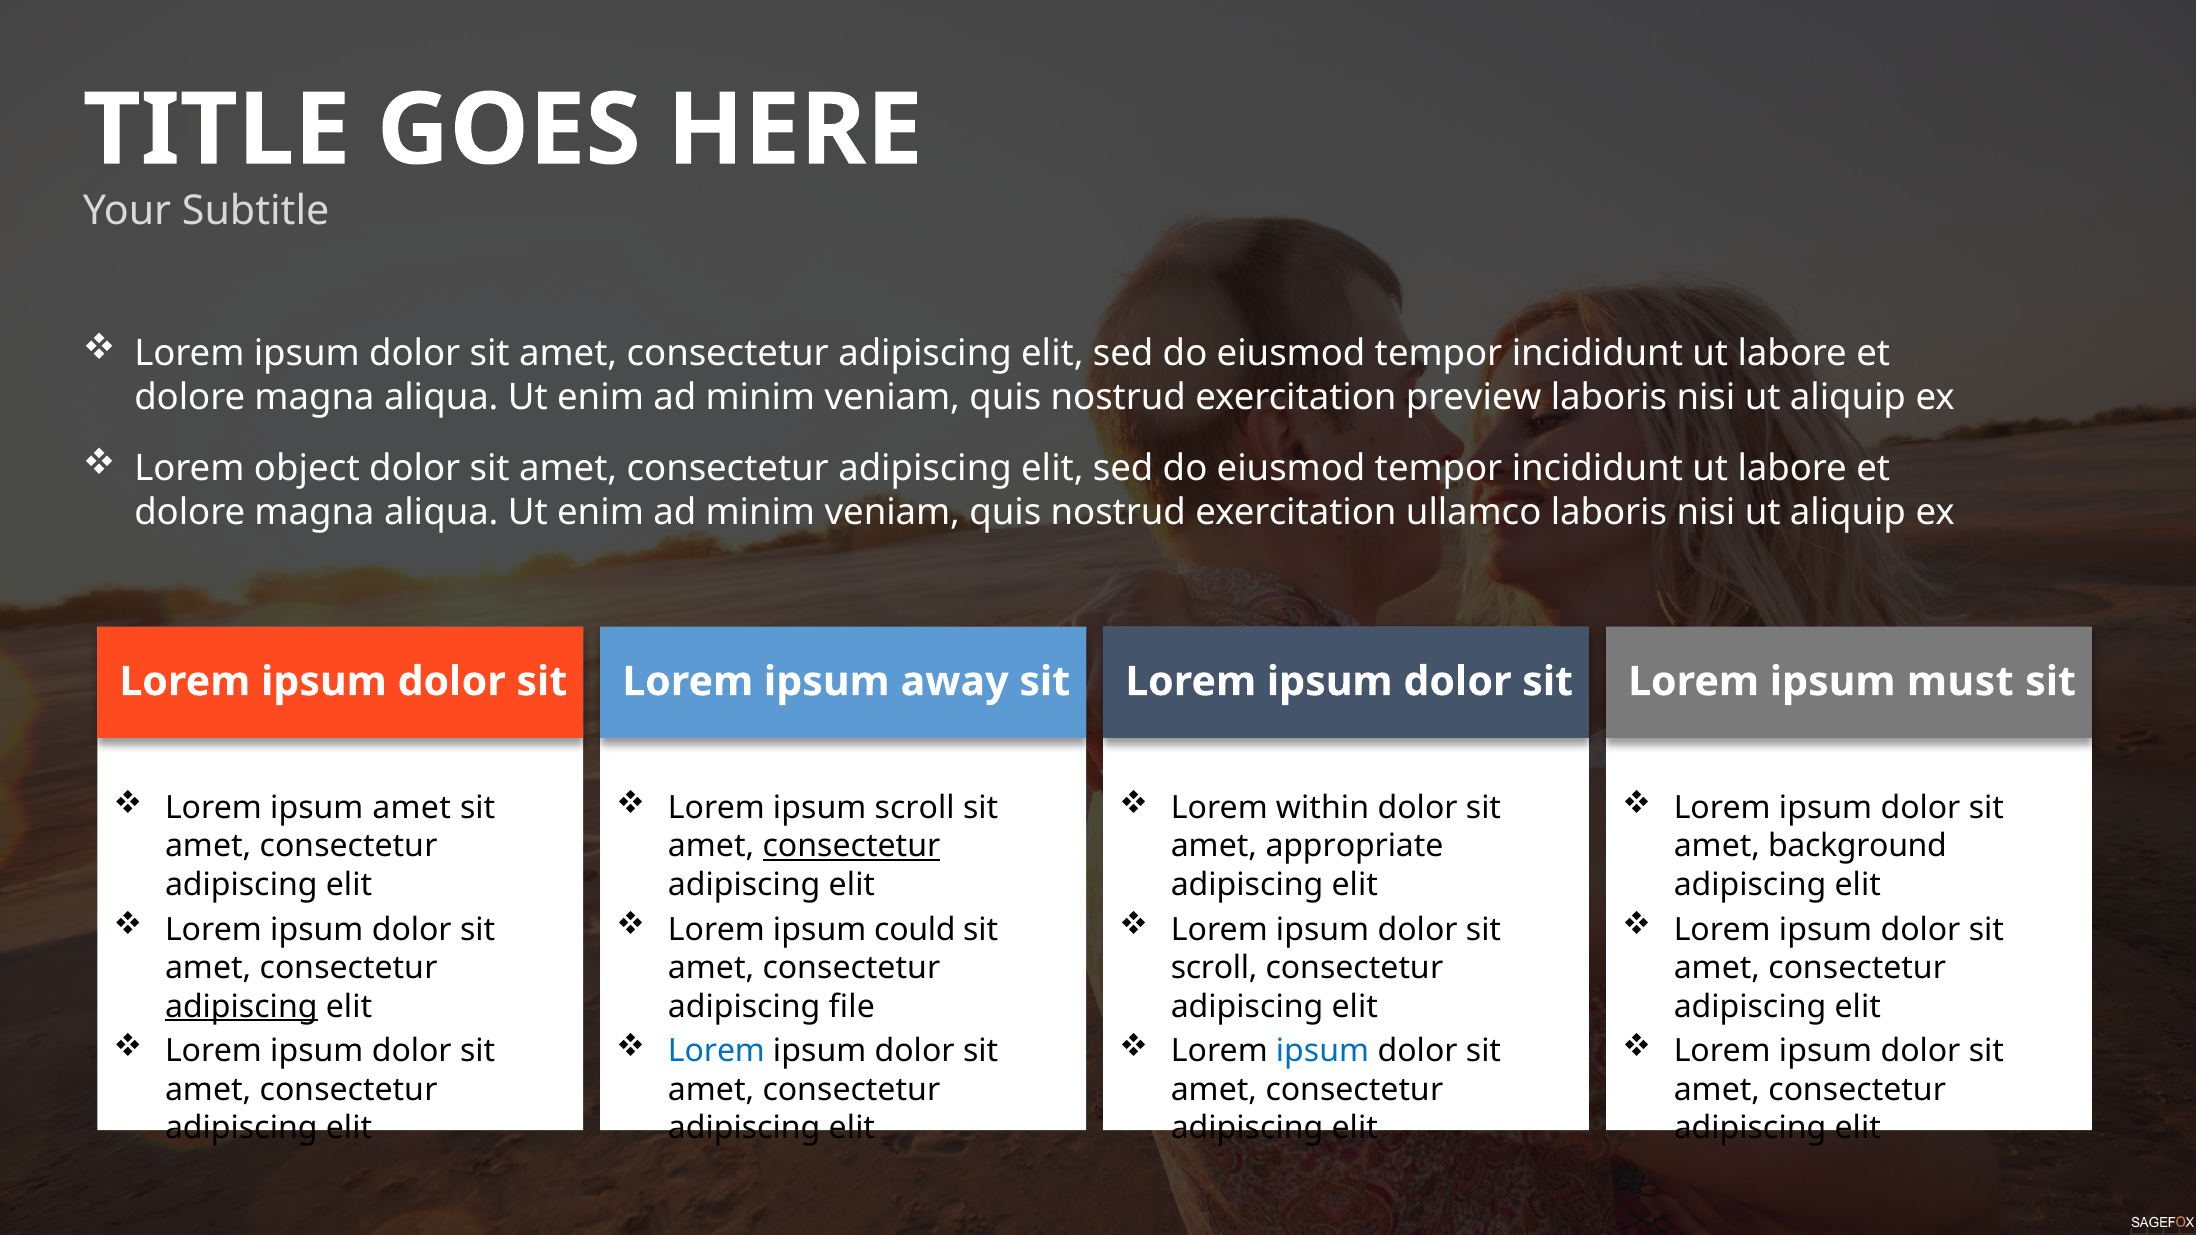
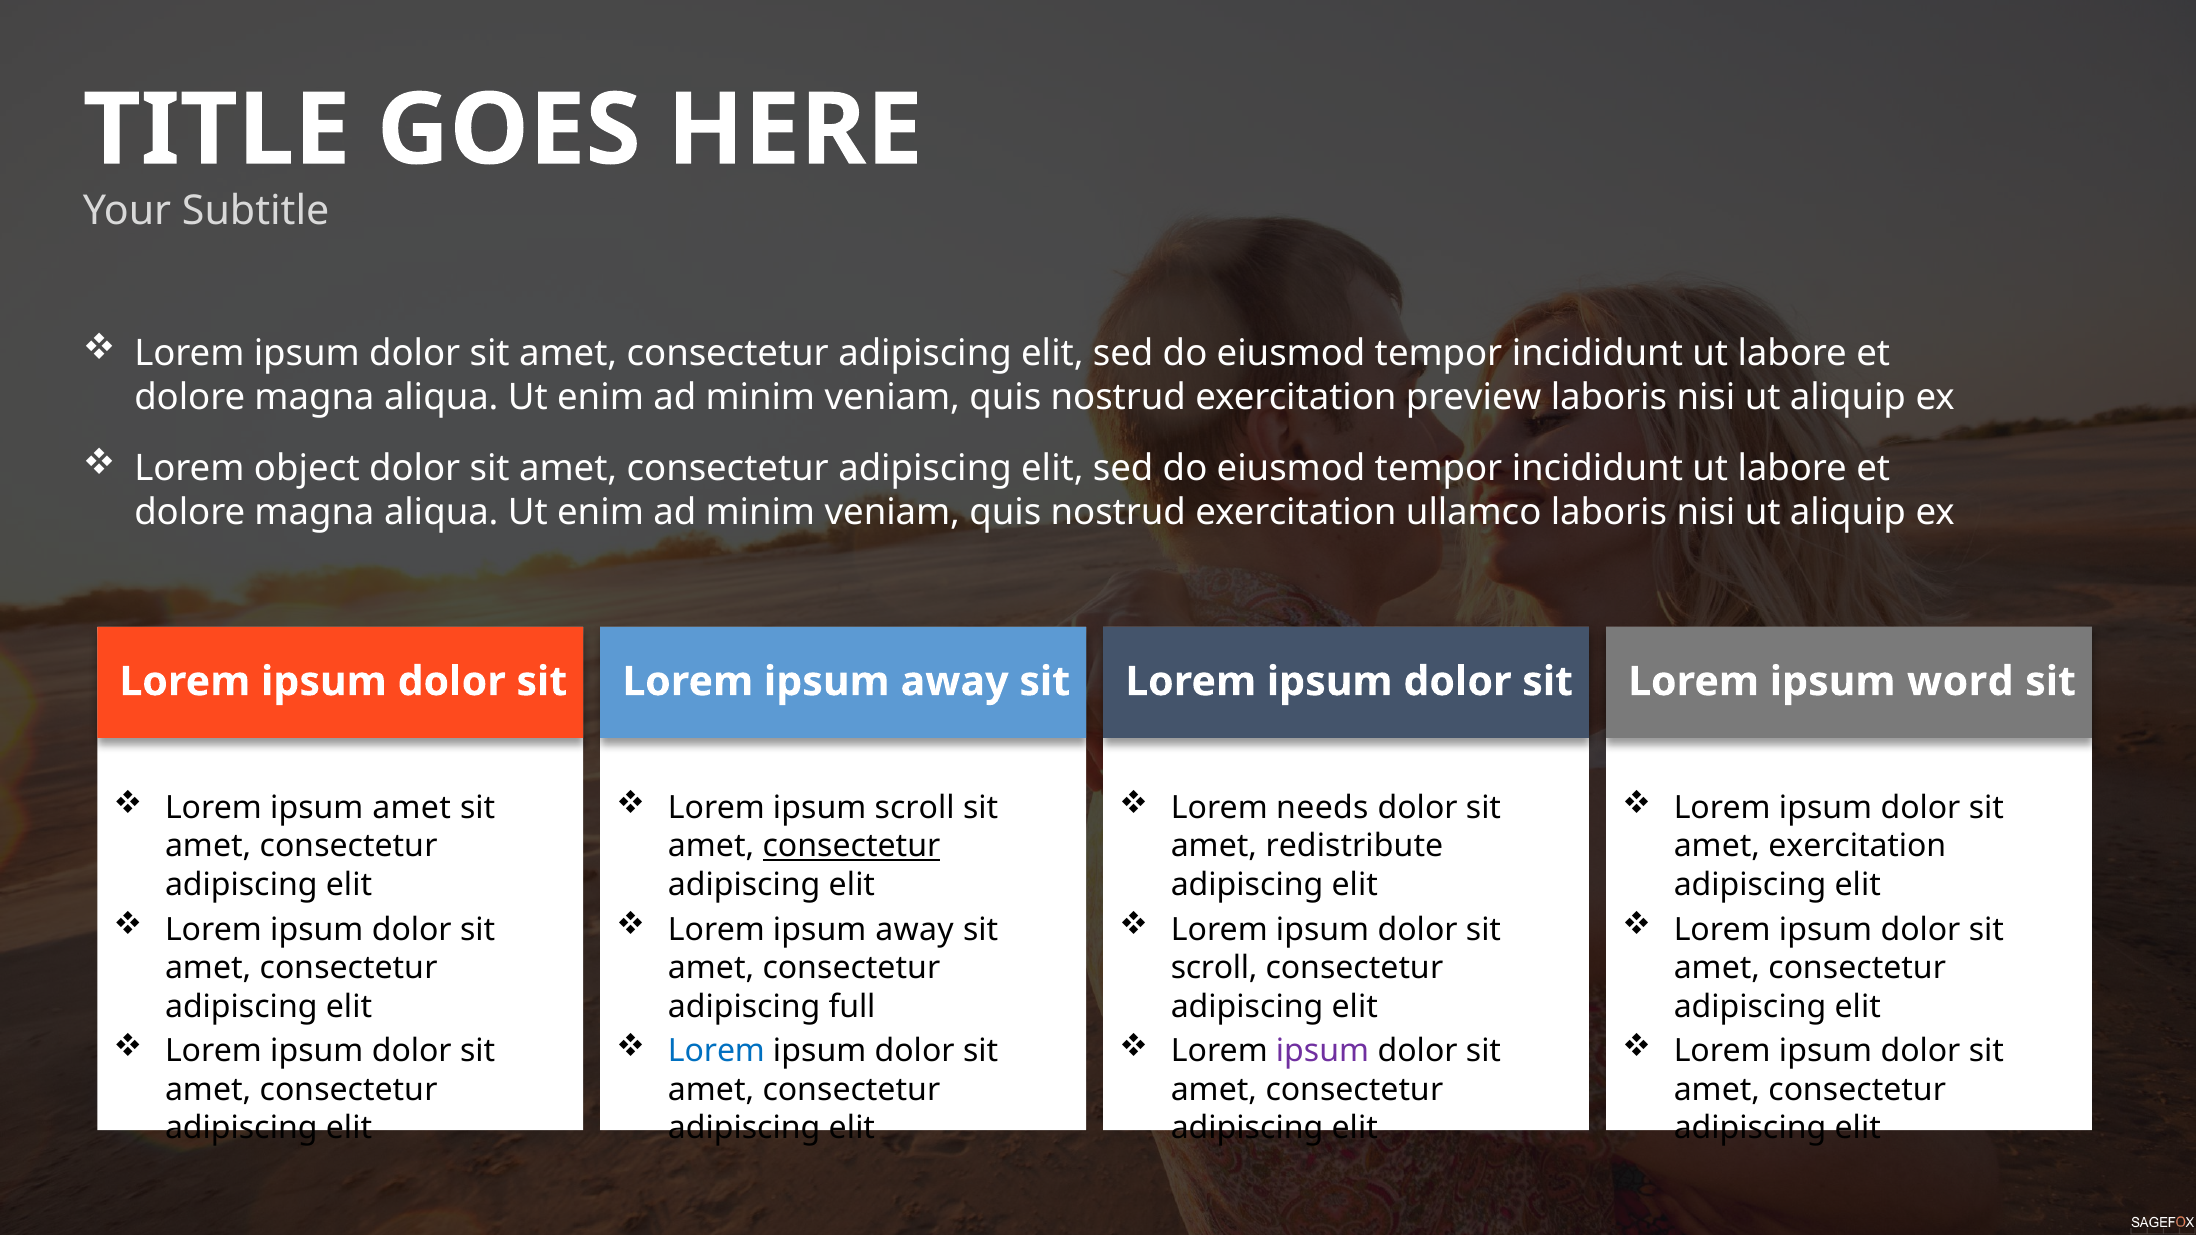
must: must -> word (1960, 682)
within: within -> needs (1322, 808)
appropriate: appropriate -> redistribute (1354, 846)
amet background: background -> exercitation (1857, 846)
could: could -> away (915, 930)
adipiscing underline: present -> none (241, 1007)
file: file -> full (852, 1007)
ipsum colour: blue -> purple (1323, 1052)
